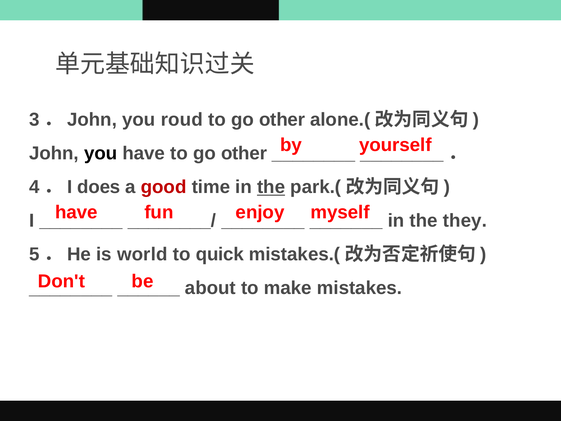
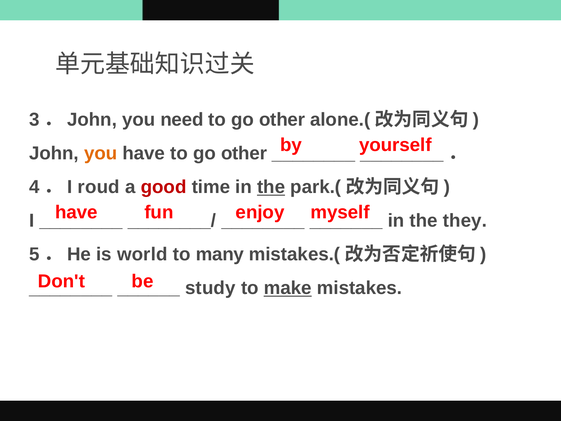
roud: roud -> need (182, 120)
you colour: black -> orange (101, 153)
does: does -> roud (99, 187)
quick: quick -> many (220, 254)
about: about -> study (210, 288)
make underline: none -> present (288, 288)
